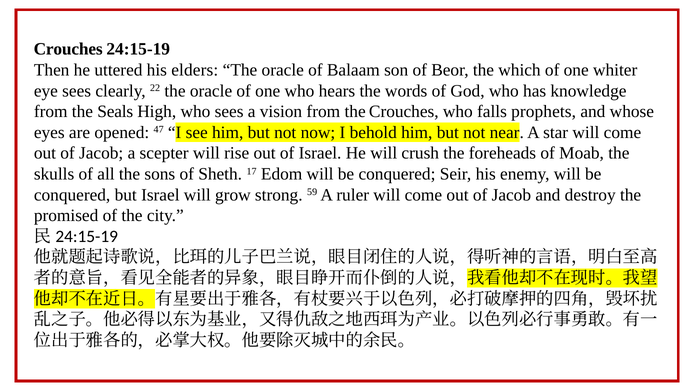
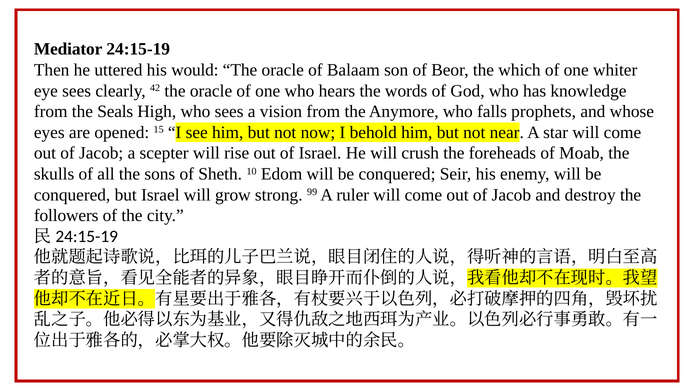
Crouches: Crouches -> Mediator (68, 49)
elders: elders -> would (195, 70)
22: 22 -> 42 (155, 88)
the Crouches: Crouches -> Anymore (404, 112)
47: 47 -> 15 (159, 130)
17: 17 -> 10 (252, 171)
59: 59 -> 99 (312, 192)
promised: promised -> followers (66, 215)
